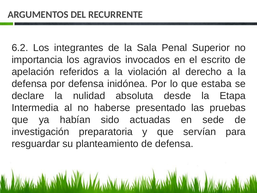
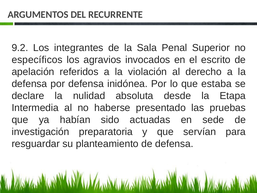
6.2: 6.2 -> 9.2 (20, 48)
importancia: importancia -> específicos (37, 60)
